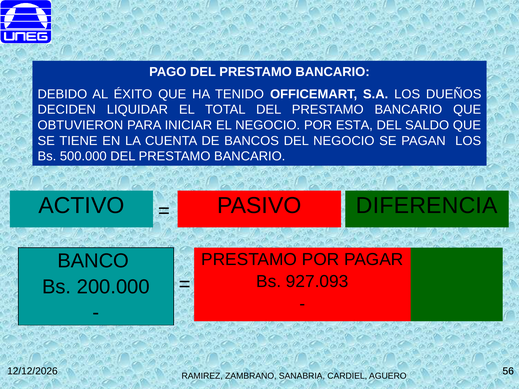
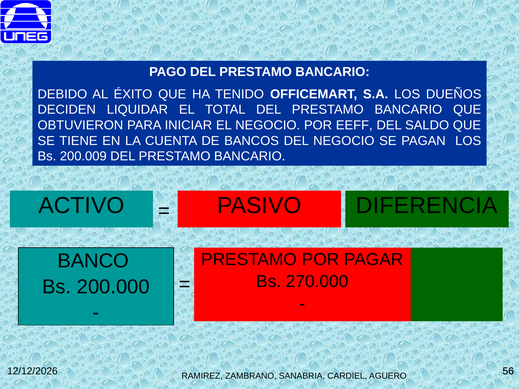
ESTA: ESTA -> EEFF (354, 125)
500.000: 500.000 -> 200.009 (83, 156)
927.093: 927.093 -> 270.000 (317, 282)
